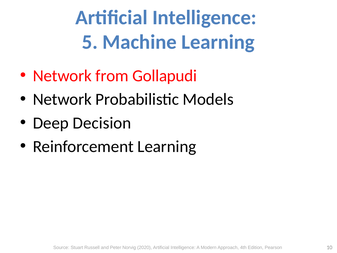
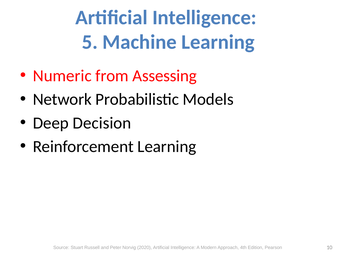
Network: Network -> Numeric (62, 76)
Gollapudi: Gollapudi -> Assessing (165, 76)
